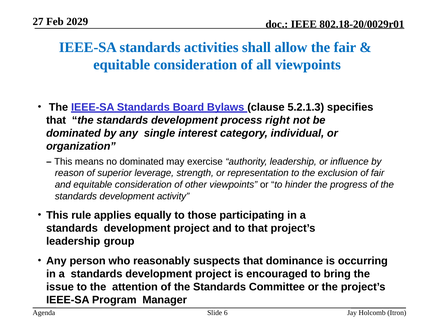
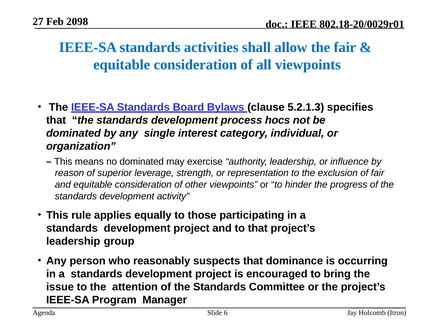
2029: 2029 -> 2098 (77, 22)
right: right -> hocs (278, 120)
